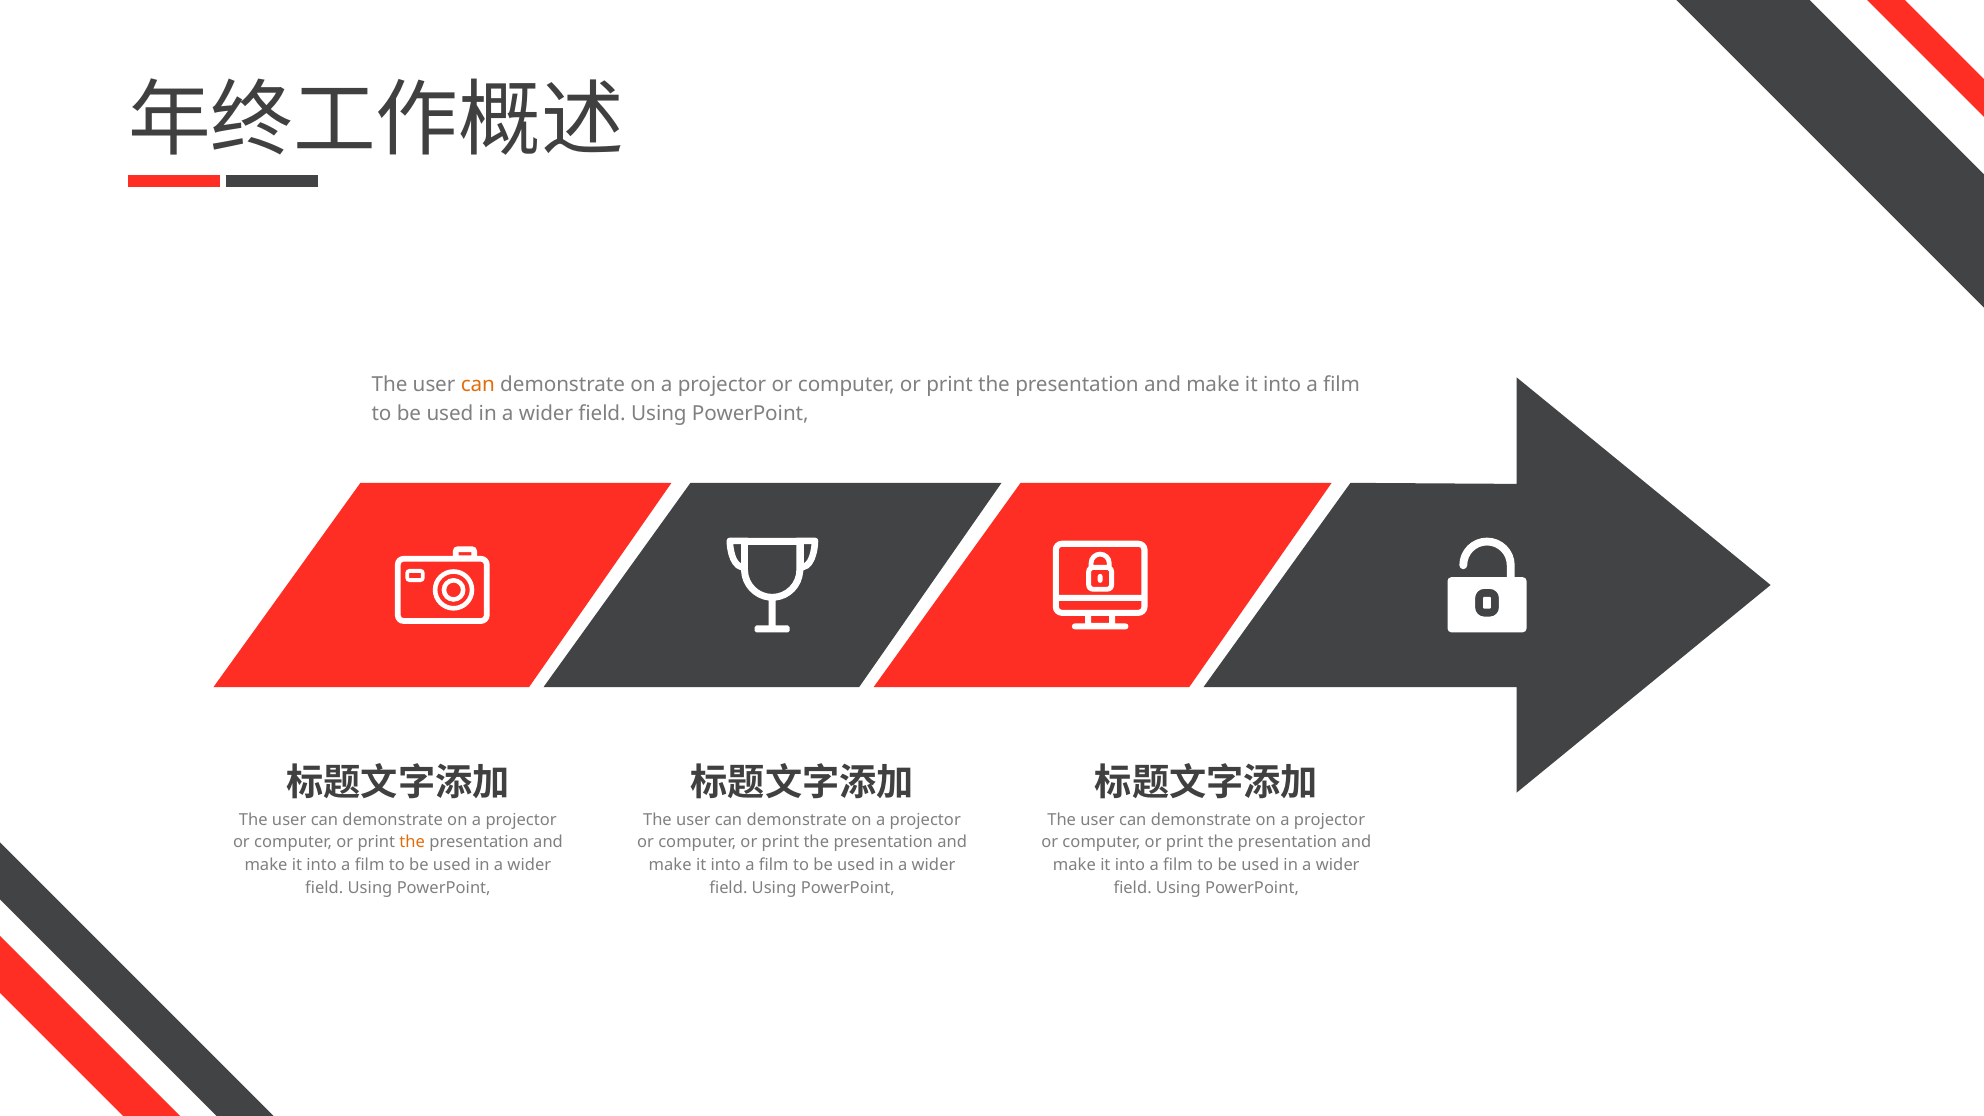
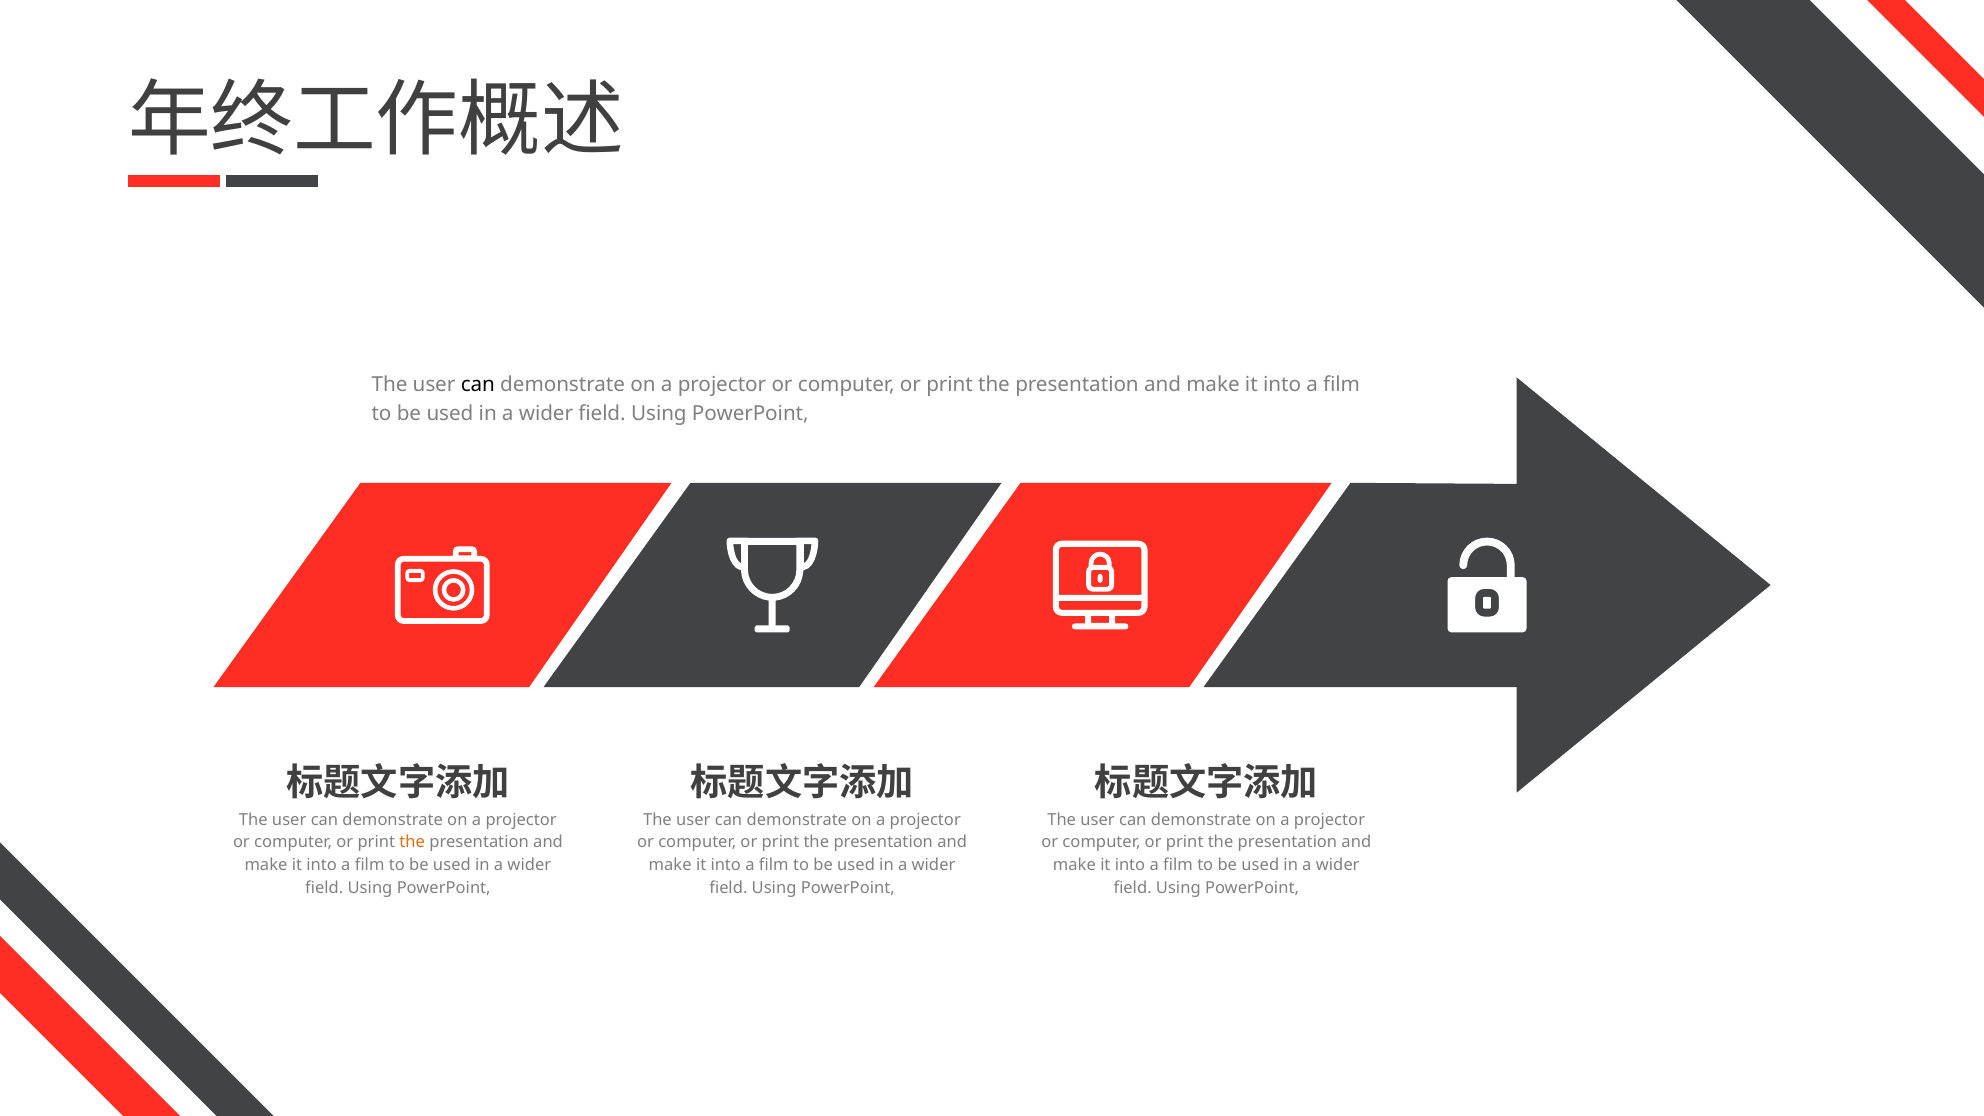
can colour: orange -> black (478, 385)
